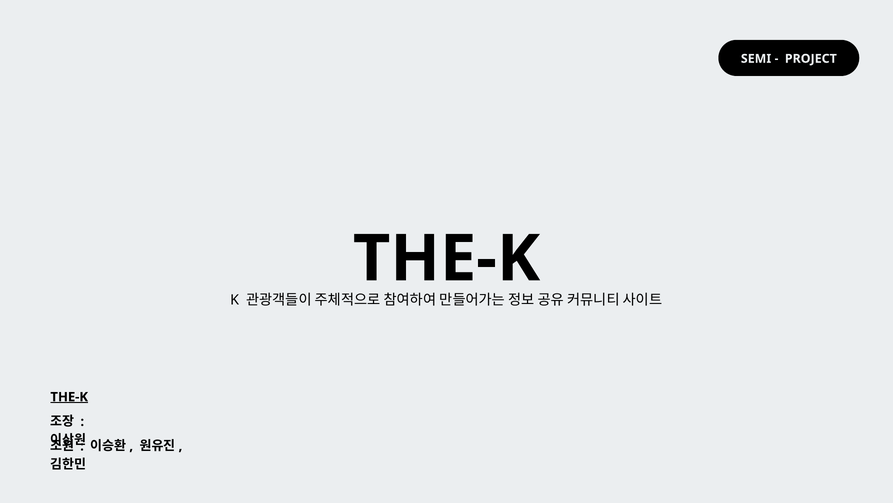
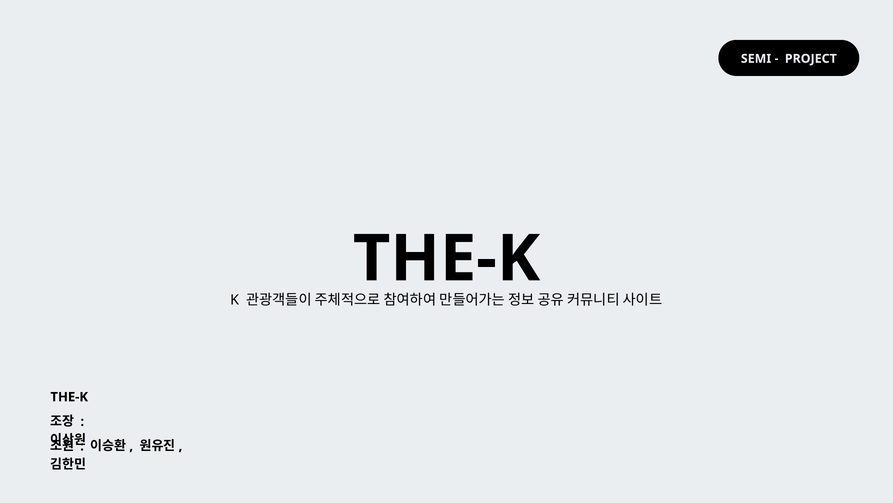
THE-K underline: present -> none (69, 396)
